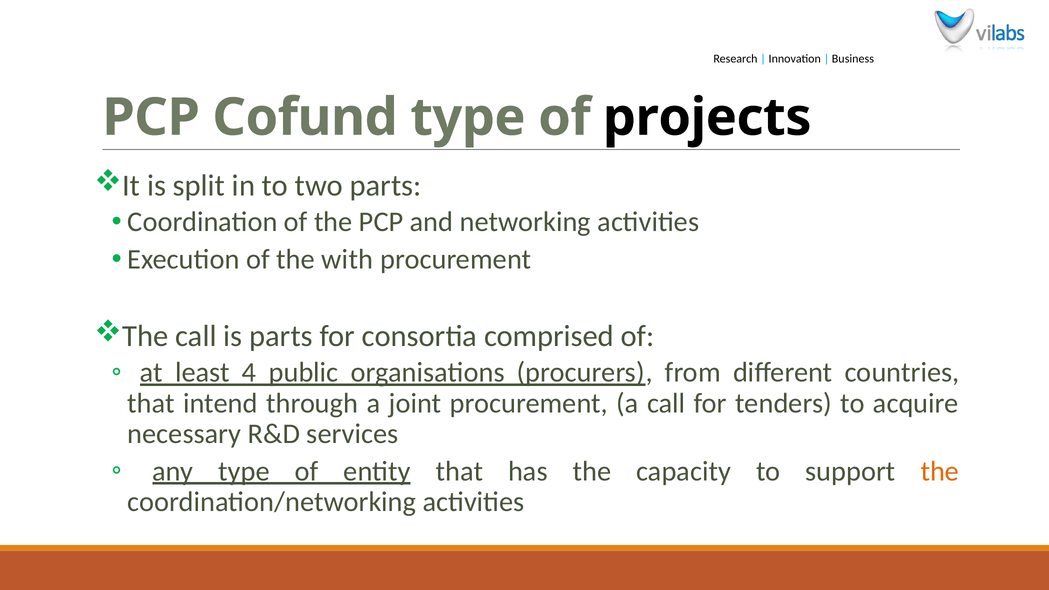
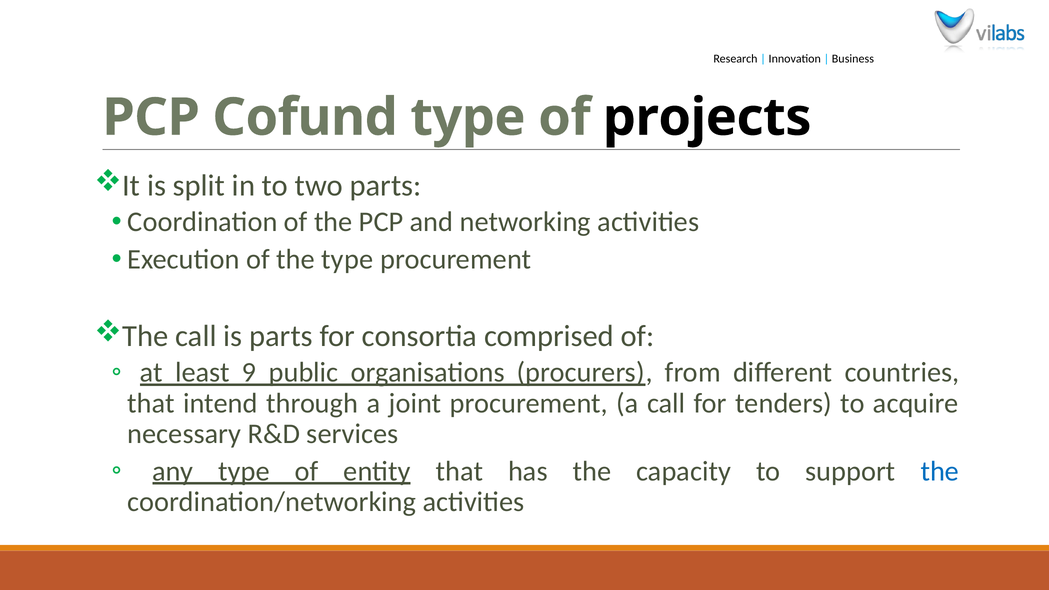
the with: with -> type (347, 259)
4: 4 -> 9 (249, 373)
the colour: orange -> blue (940, 471)
